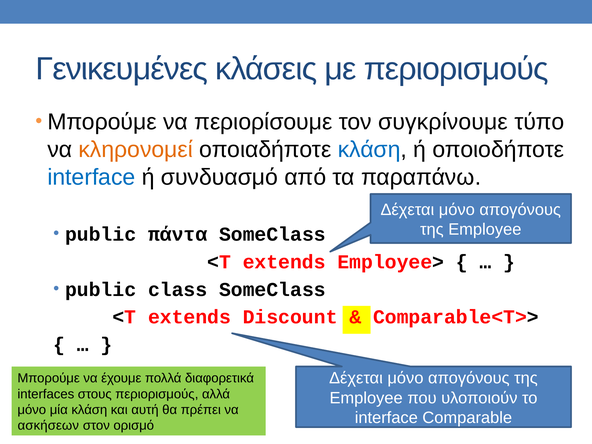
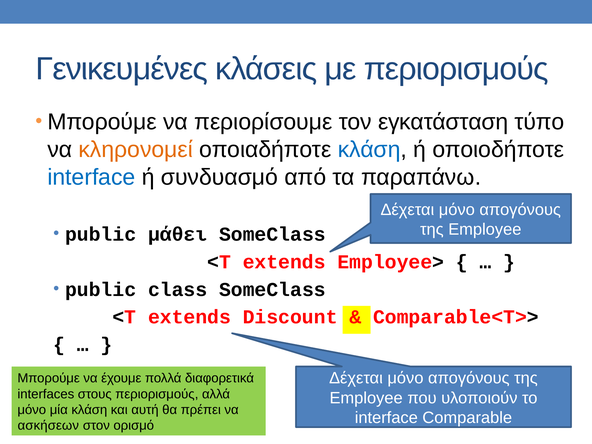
συγκρίνουμε: συγκρίνουμε -> εγκατάσταση (443, 122)
πάντα: πάντα -> μάθει (178, 234)
